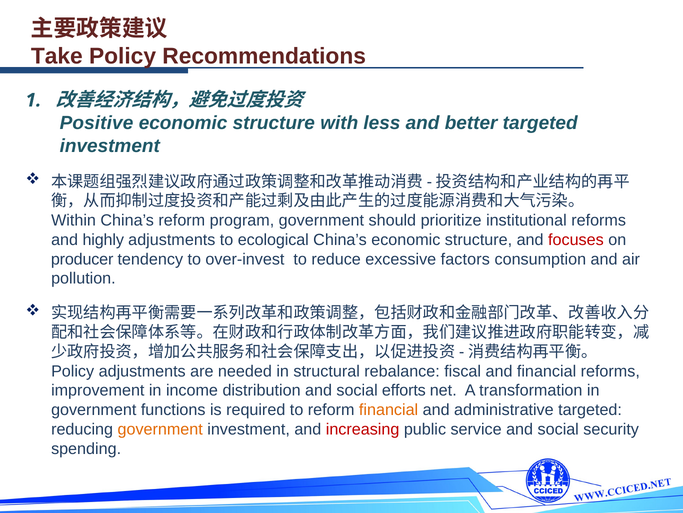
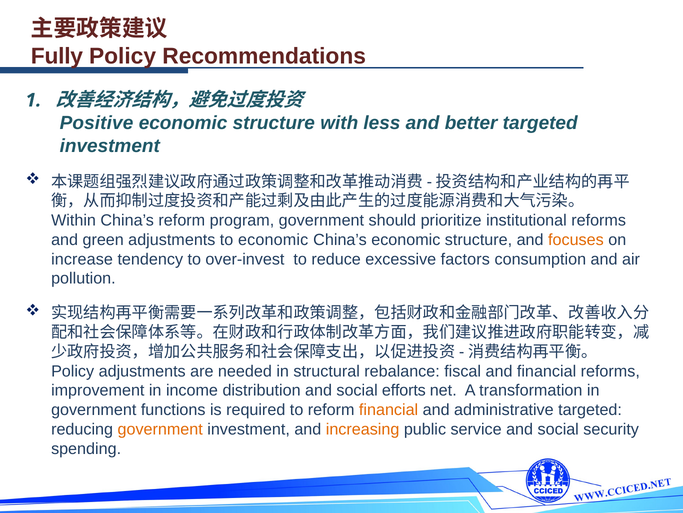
Take: Take -> Fully (57, 56)
highly: highly -> green (103, 240)
to ecological: ecological -> economic (273, 240)
focuses colour: red -> orange (576, 240)
producer: producer -> increase (82, 259)
increasing colour: red -> orange (363, 429)
